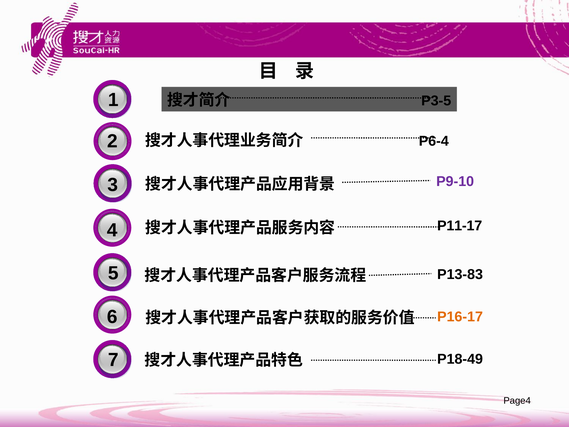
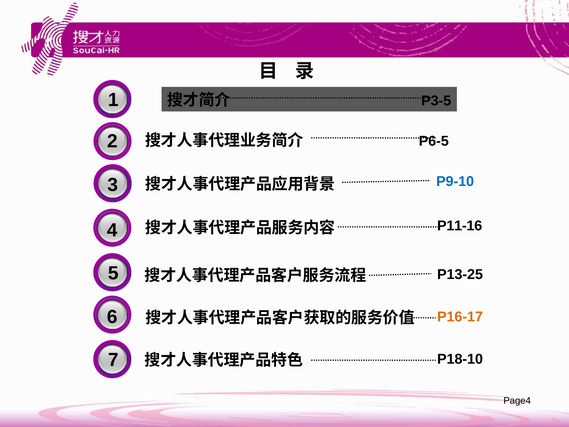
P6-4: P6-4 -> P6-5 (434, 141)
P9-10 colour: purple -> blue (455, 181)
P11-17: P11-17 -> P11-16 (460, 226)
P13-83: P13-83 -> P13-25 (460, 274)
P18-49: P18-49 -> P18-10 (460, 359)
